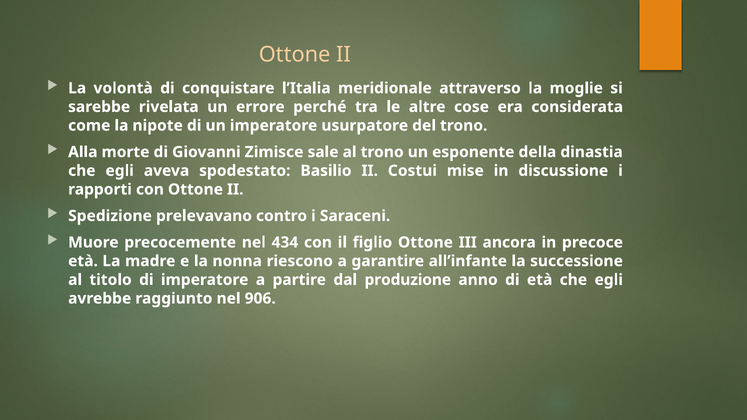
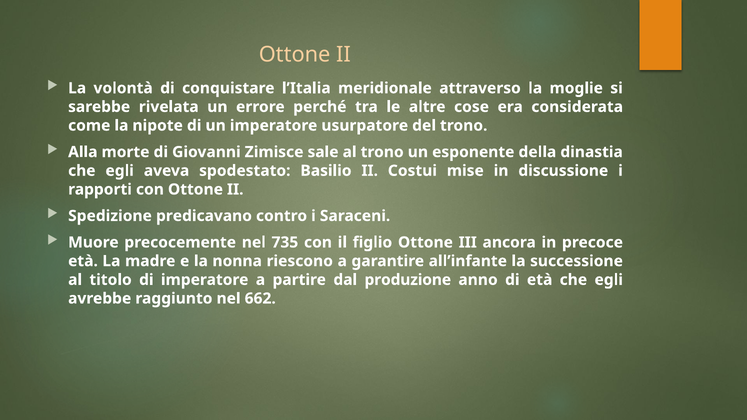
prelevavano: prelevavano -> predicavano (204, 216)
434: 434 -> 735 (285, 242)
906: 906 -> 662 (260, 299)
